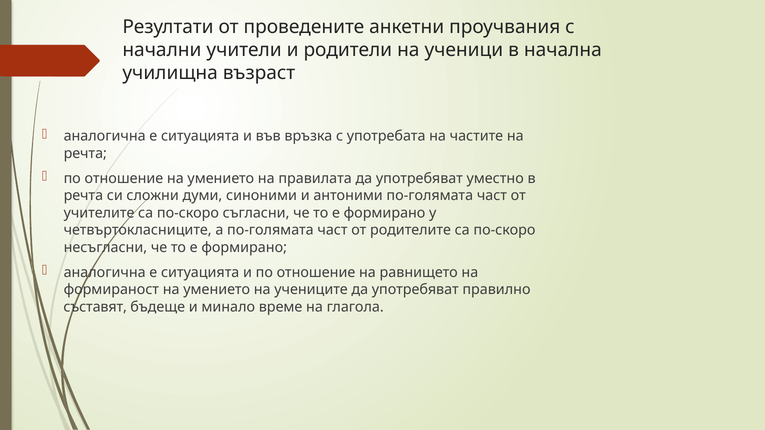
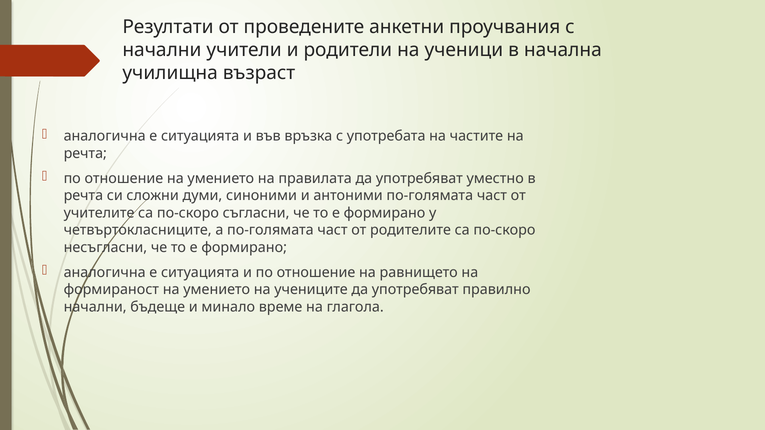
съставят: съставят -> начални (95, 307)
